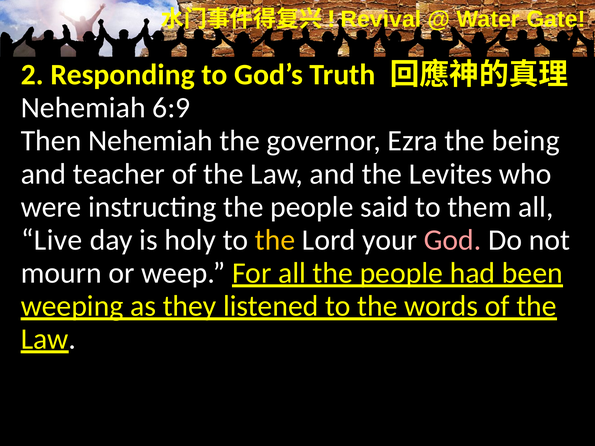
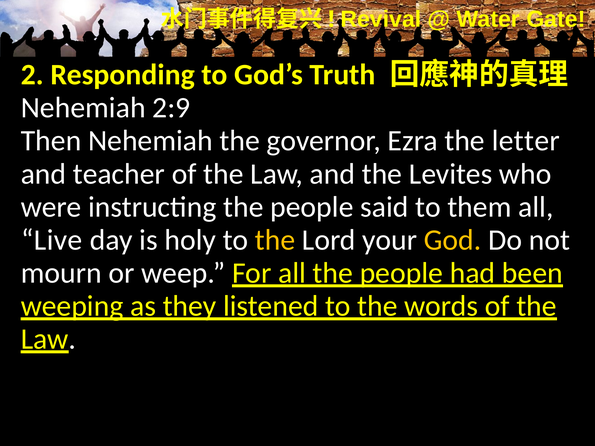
6:9: 6:9 -> 2:9 (171, 108)
being: being -> letter (526, 141)
God colour: pink -> yellow (453, 240)
